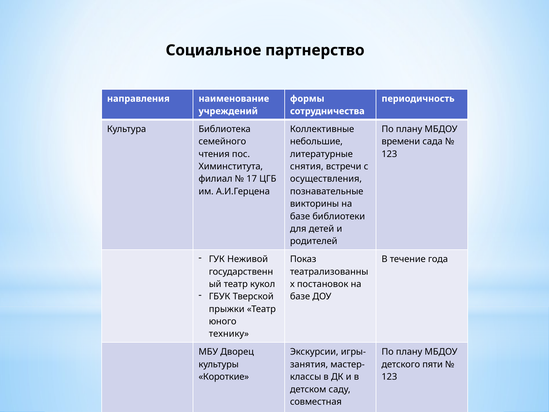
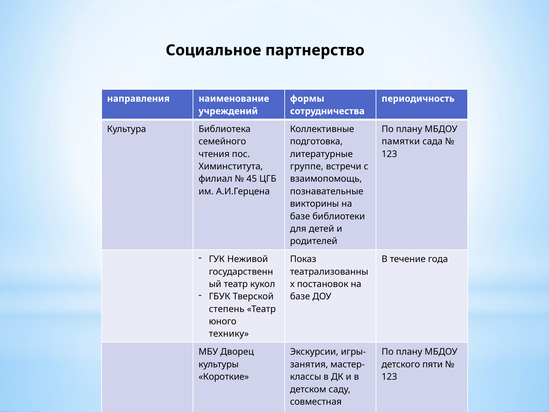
небольшие: небольшие -> подготовка (316, 142)
времени: времени -> памятки (401, 142)
снятия: снятия -> группе (307, 166)
17: 17 -> 45 (252, 179)
осуществления: осуществления -> взаимопомощь (326, 179)
прыжки: прыжки -> степень (227, 309)
